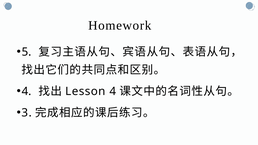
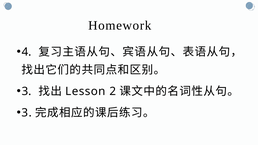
5: 5 -> 4 (27, 52)
4: 4 -> 3 (27, 91)
4: 4 -> 2 (113, 91)
